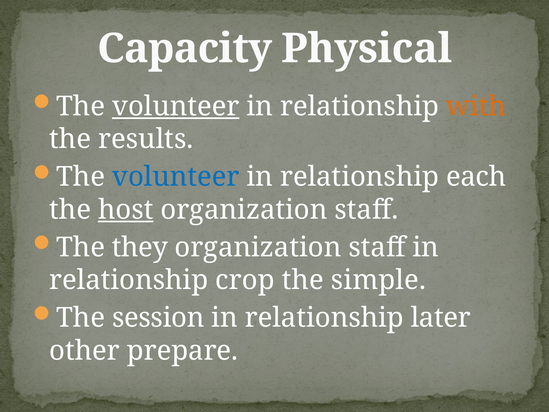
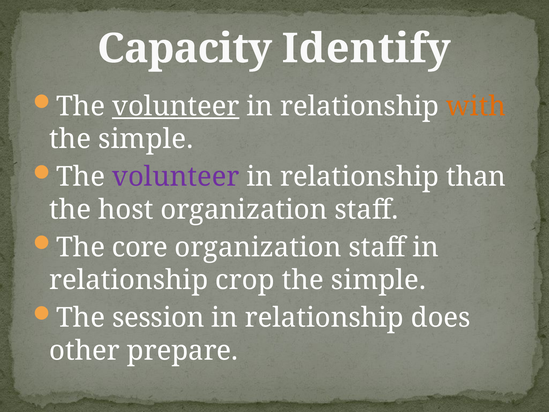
Physical: Physical -> Identify (366, 49)
results: results -> simple (146, 139)
volunteer colour: blue -> purple (176, 177)
each: each -> than (476, 177)
host underline: present -> none (126, 210)
they: they -> core (140, 247)
later: later -> does (441, 318)
